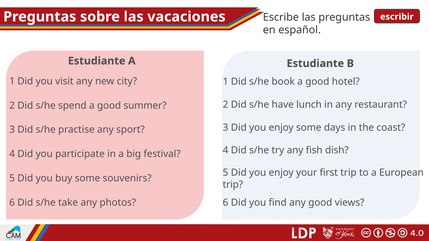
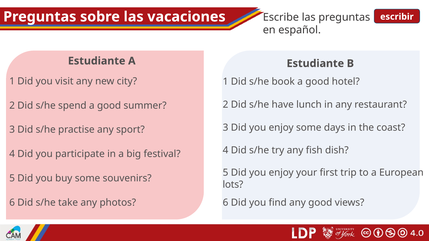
trip: trip -> lots (233, 185)
